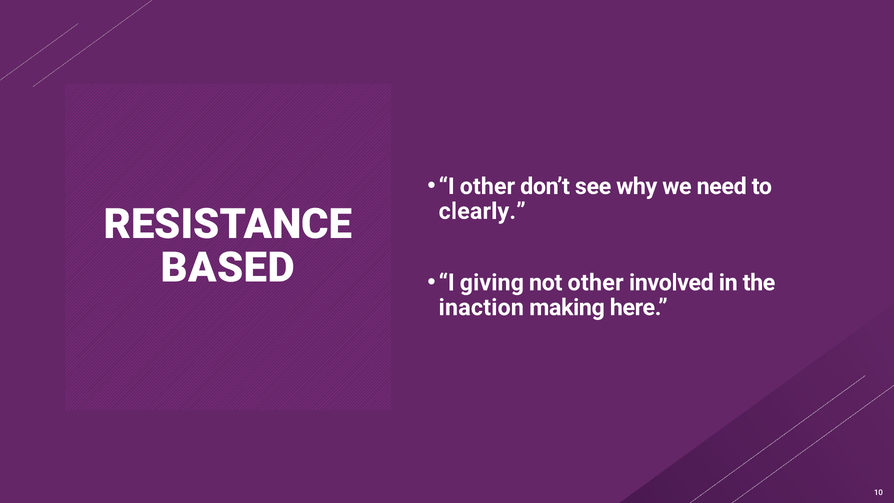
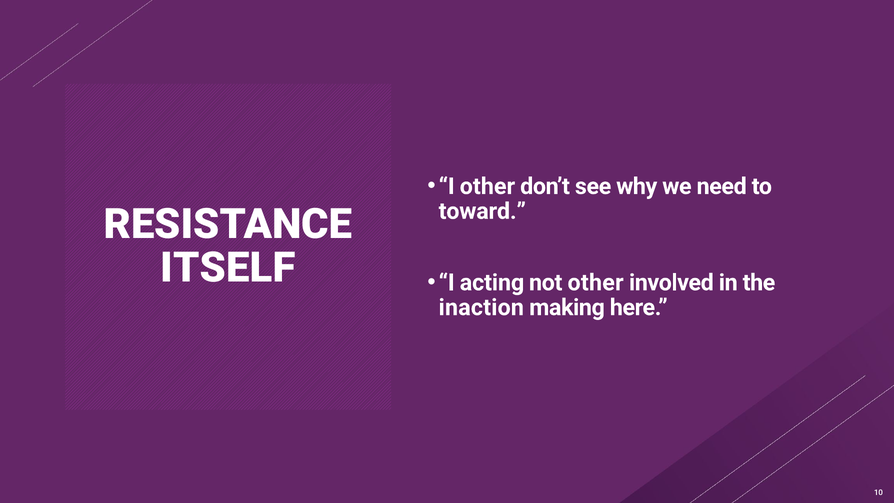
clearly: clearly -> toward (482, 211)
BASED: BASED -> ITSELF (228, 268)
giving: giving -> acting (492, 283)
